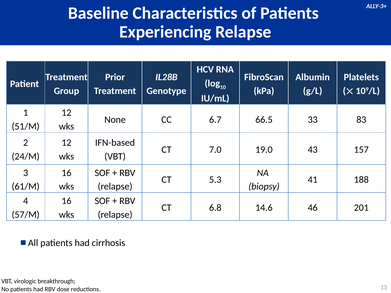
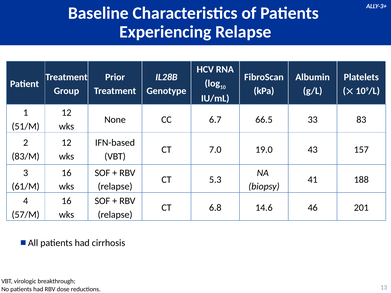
24/M: 24/M -> 83/M (26, 157)
